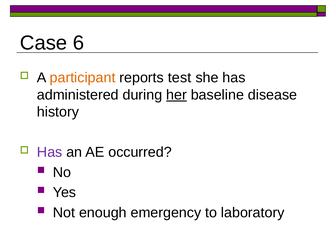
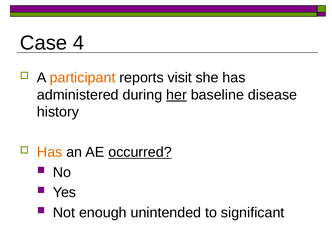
6: 6 -> 4 (79, 43)
test: test -> visit (180, 78)
Has colour: purple -> orange (50, 152)
occurred underline: none -> present (140, 152)
emergency: emergency -> unintended (166, 213)
laboratory: laboratory -> significant (253, 213)
